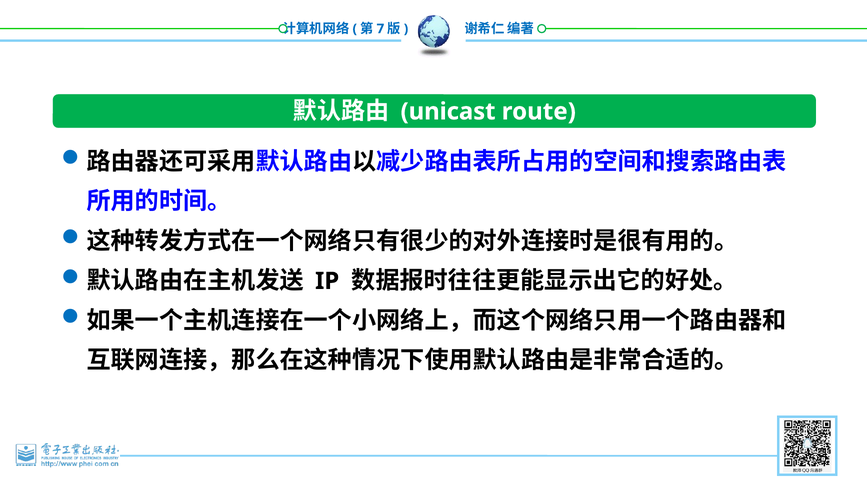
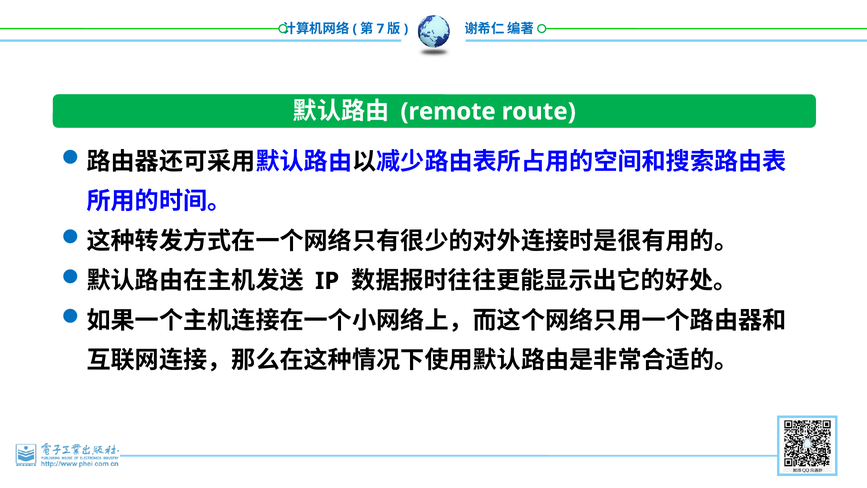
unicast: unicast -> remote (448, 111)
